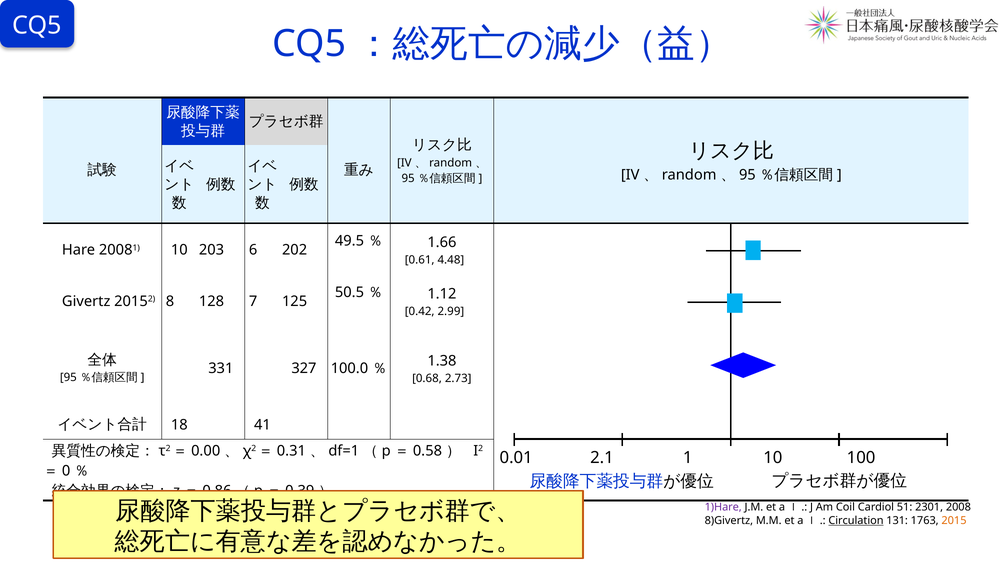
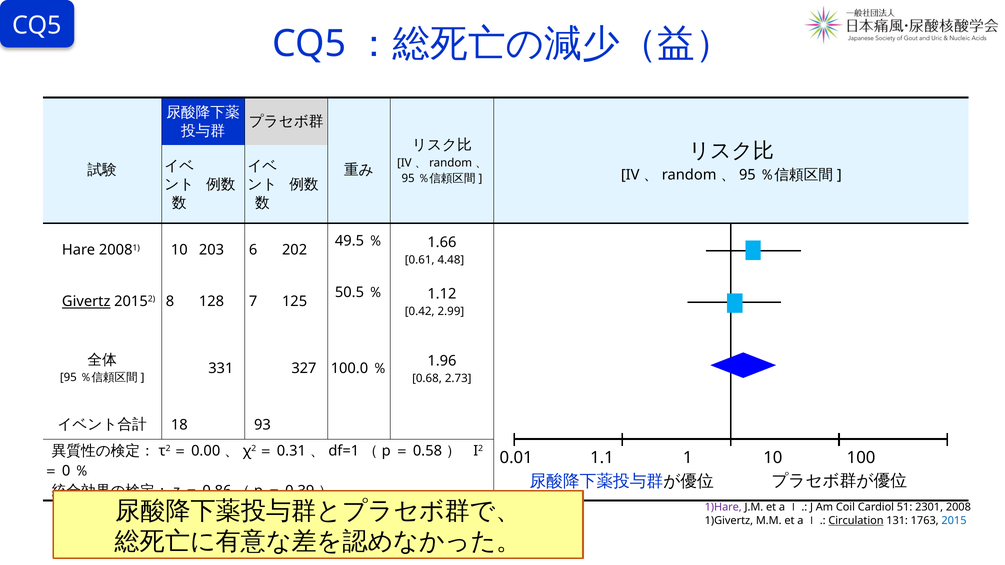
Givertz underline: none -> present (86, 302)
1.38: 1.38 -> 1.96 (442, 361)
41: 41 -> 93 (262, 425)
2.1: 2.1 -> 1.1 (602, 458)
8)Givertz: 8)Givertz -> 1)Givertz (729, 521)
2015 colour: orange -> blue (954, 521)
